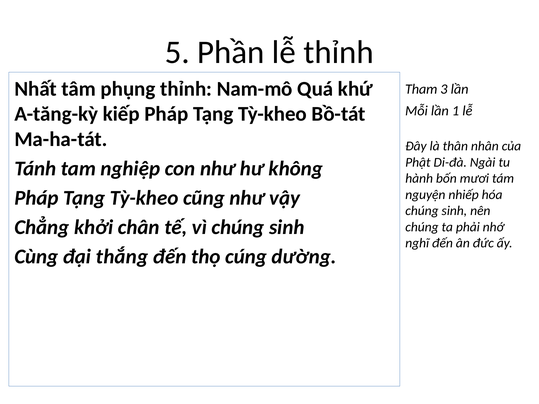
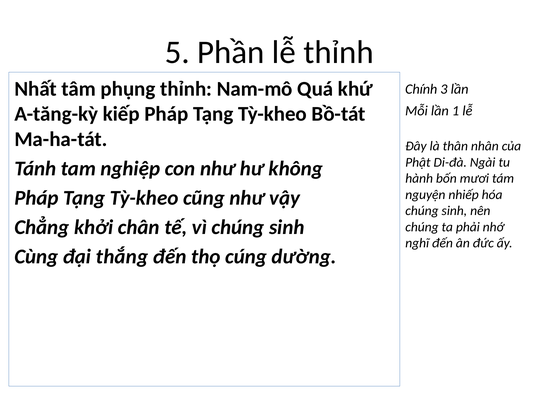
Tham: Tham -> Chính (421, 89)
